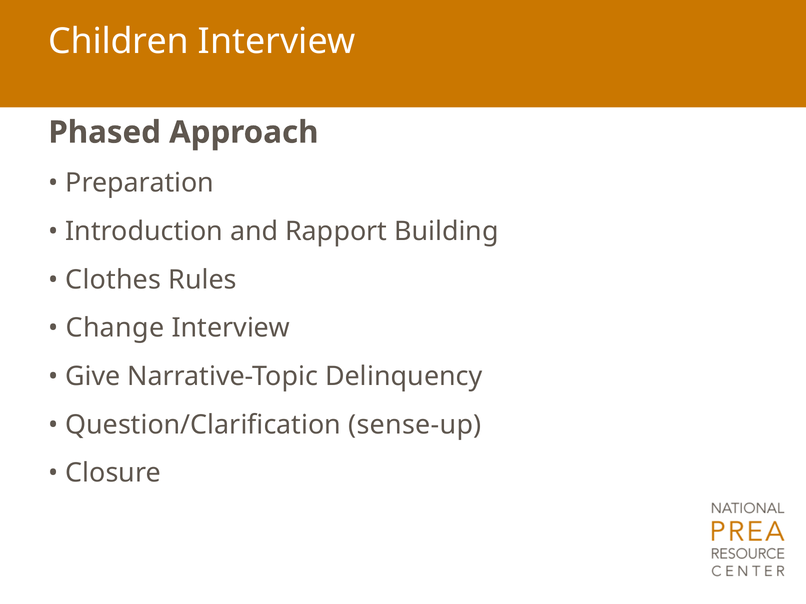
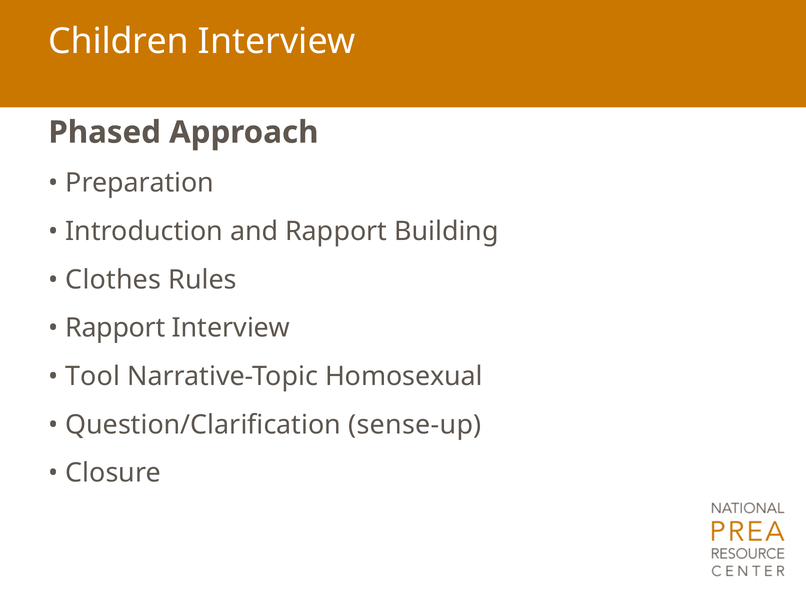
Change: Change -> Rapport (115, 328)
Give: Give -> Tool (93, 377)
Delinquency: Delinquency -> Homosexual (404, 377)
